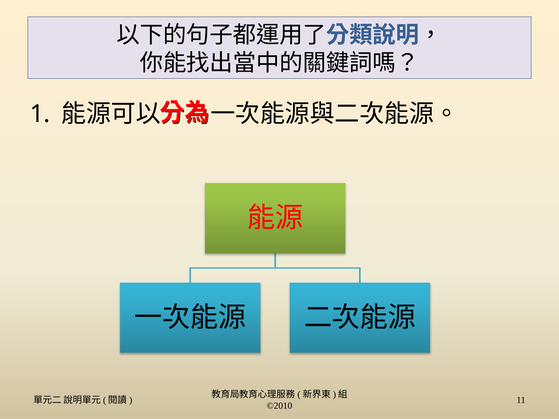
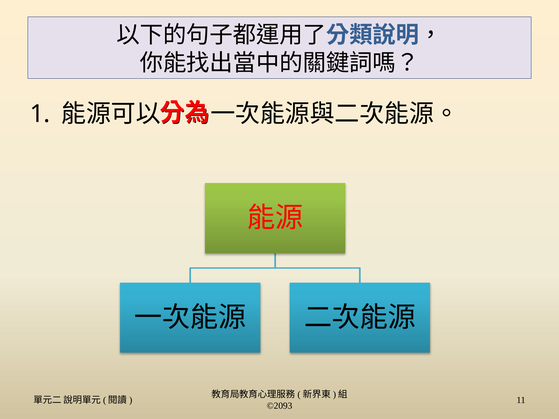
©2010: ©2010 -> ©2093 (279, 406)
